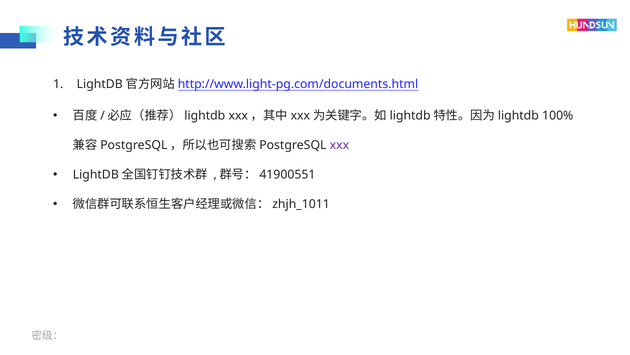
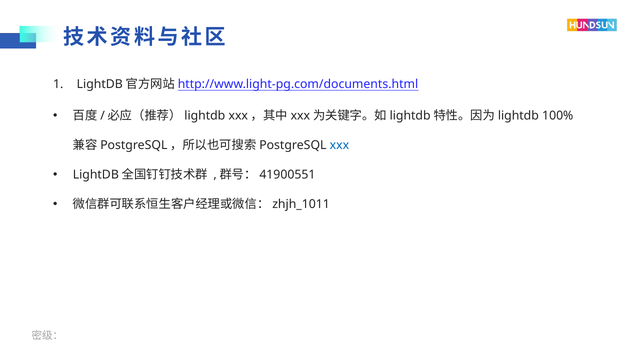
xxx colour: purple -> blue (339, 145)
